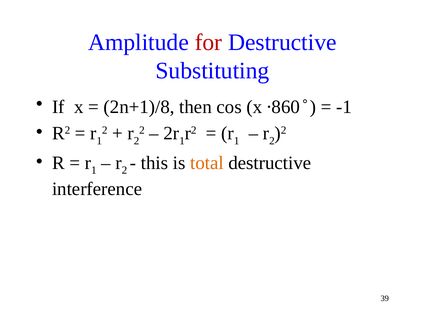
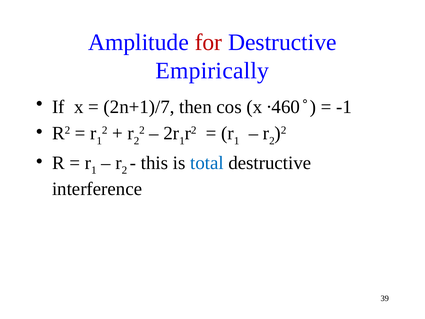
Substituting: Substituting -> Empirically (212, 71)
2n+1)/8: 2n+1)/8 -> 2n+1)/7 (139, 107)
∙860: ∙860 -> ∙460 (283, 107)
total colour: orange -> blue (207, 163)
